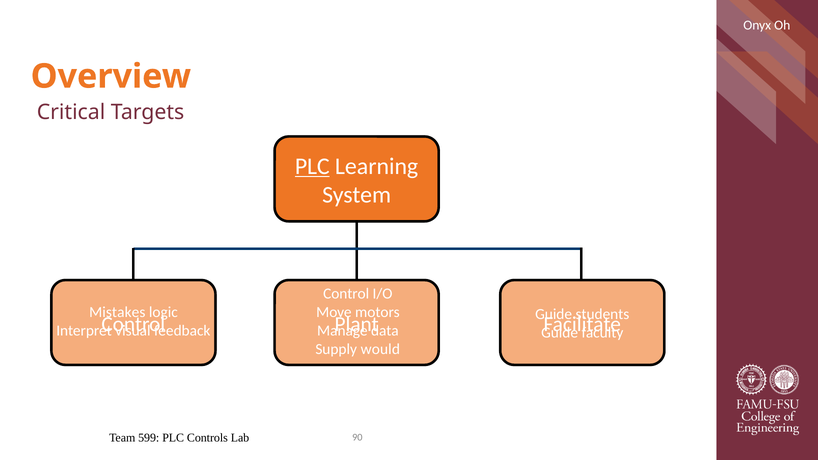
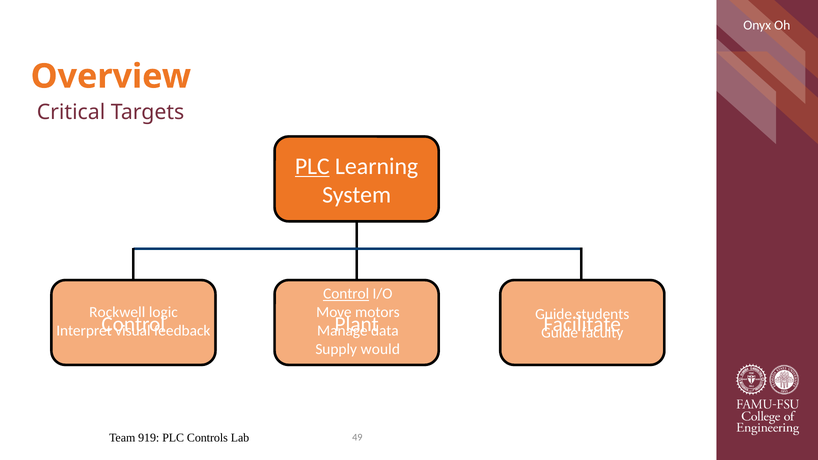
Control underline: none -> present (346, 294)
Mistakes: Mistakes -> Rockwell (117, 312)
599: 599 -> 919 (149, 438)
90: 90 -> 49 (357, 438)
